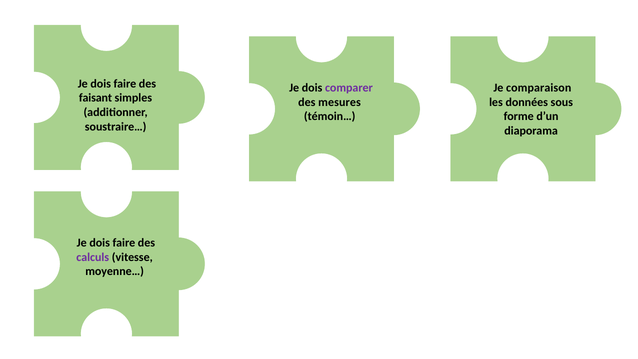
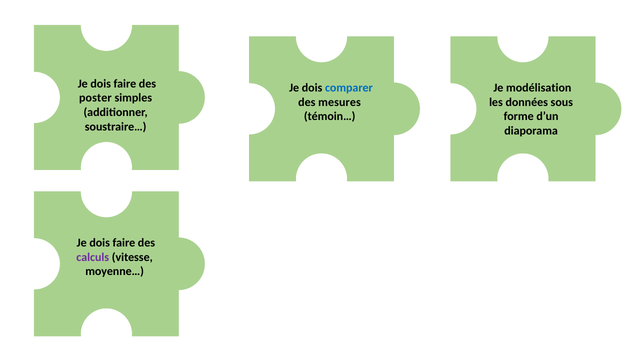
comparer colour: purple -> blue (349, 88)
comparaison: comparaison -> modélisation (539, 88)
faisant: faisant -> poster (95, 98)
